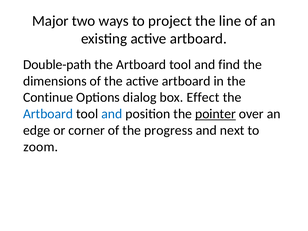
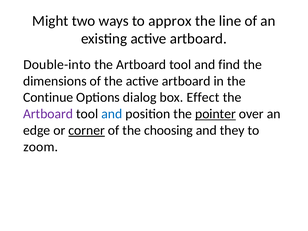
Major: Major -> Might (50, 21)
project: project -> approx (170, 21)
Double-path: Double-path -> Double-into (57, 65)
Artboard colour: blue -> purple (48, 114)
corner underline: none -> present (87, 130)
progress: progress -> choosing (168, 130)
next: next -> they (232, 130)
